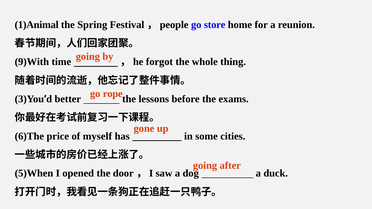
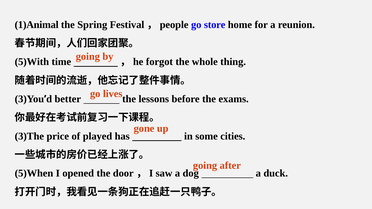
9)With: 9)With -> 5)With (32, 62)
rope: rope -> lives (113, 94)
6)The: 6)The -> 3)The (29, 136)
myself: myself -> played (97, 136)
